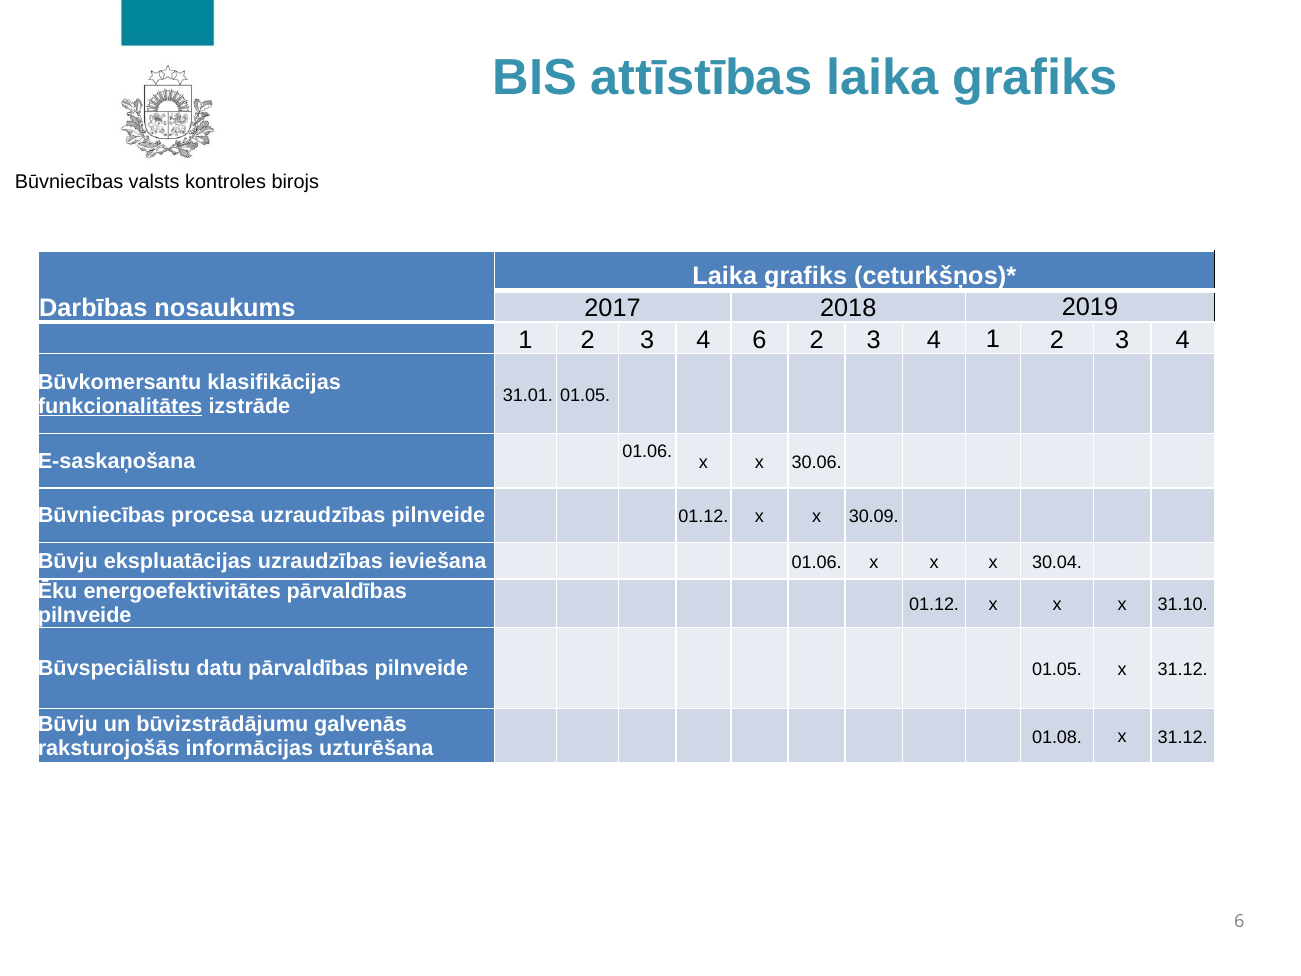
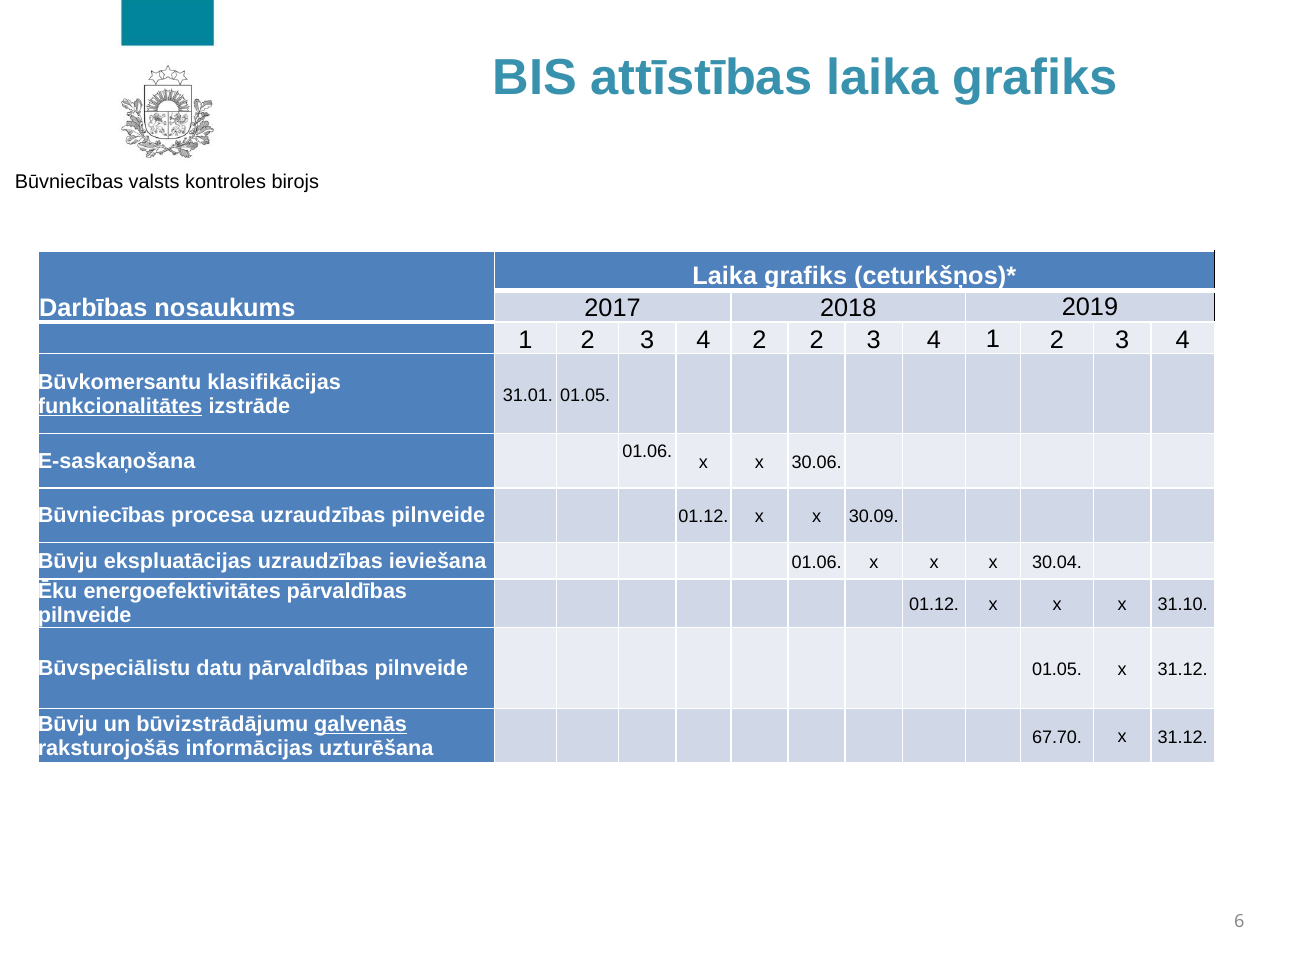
4 6: 6 -> 2 (759, 340)
galvenās underline: none -> present (361, 724)
01.08: 01.08 -> 67.70 (1057, 737)
